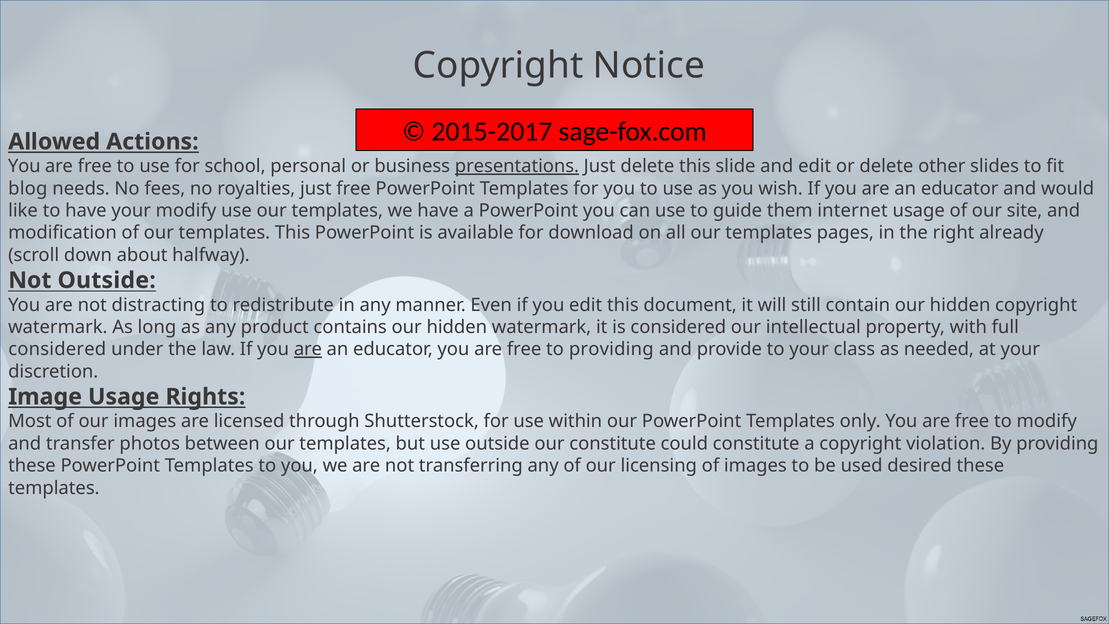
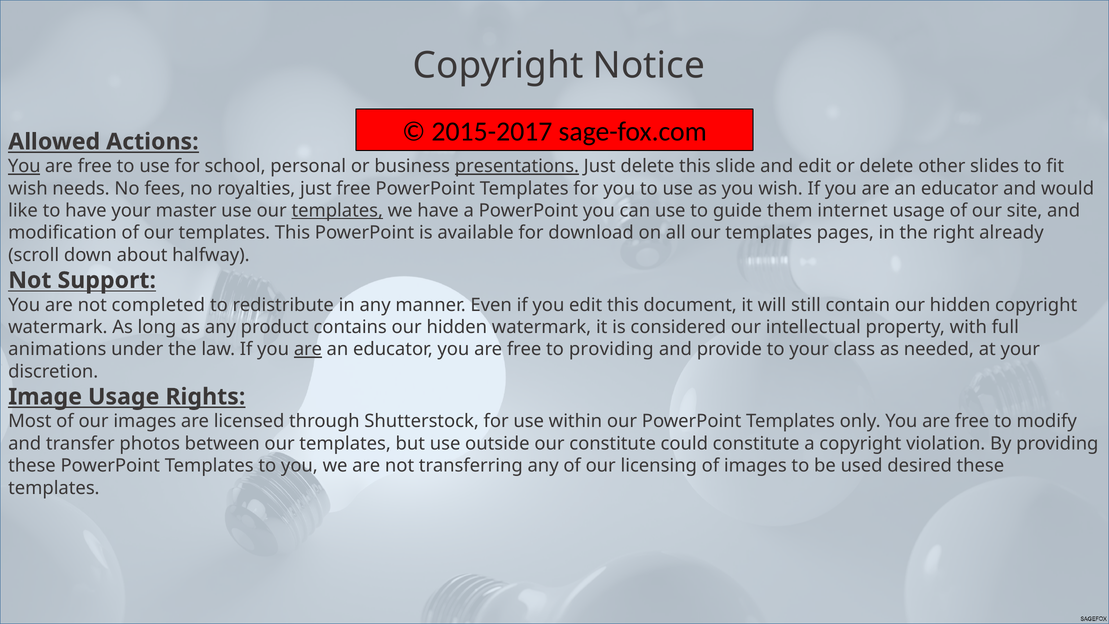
You underline: none -> present (24, 166)
blog: blog -> wish (28, 188)
your modify: modify -> master (186, 211)
templates underline: none -> present (337, 211)
Not Outside: Outside -> Support (107, 280)
distracting: distracting -> completed (158, 305)
considered: considered -> animations (57, 349)
